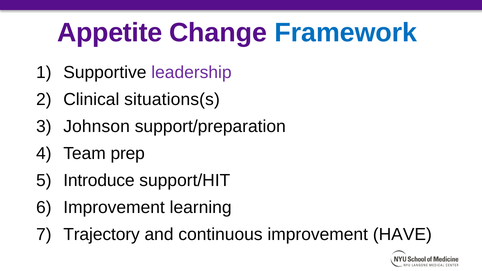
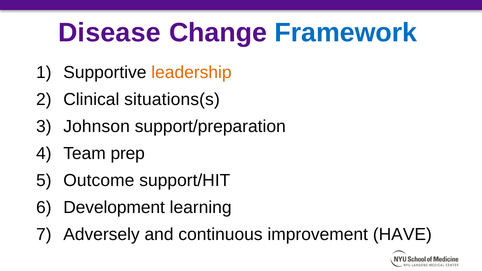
Appetite: Appetite -> Disease (109, 33)
leadership colour: purple -> orange (191, 73)
Introduce: Introduce -> Outcome (99, 181)
Improvement: Improvement -> Development (114, 208)
Trajectory: Trajectory -> Adversely (101, 234)
